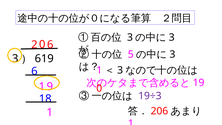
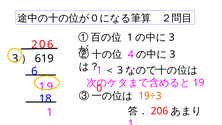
3: 3 -> 1 (130, 37)
5: 5 -> 4 (131, 54)
19÷3 colour: purple -> orange (150, 96)
